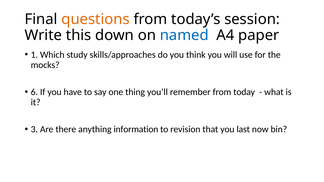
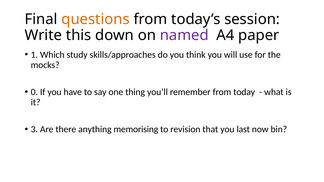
named colour: blue -> purple (184, 35)
6: 6 -> 0 (34, 92)
information: information -> memorising (136, 130)
